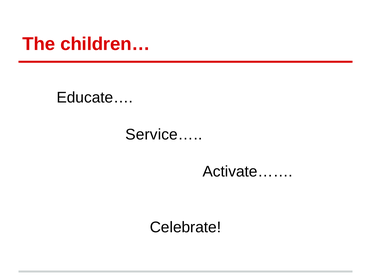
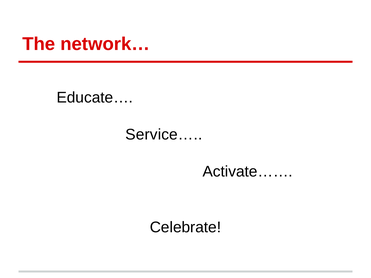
children…: children… -> network… (105, 44)
